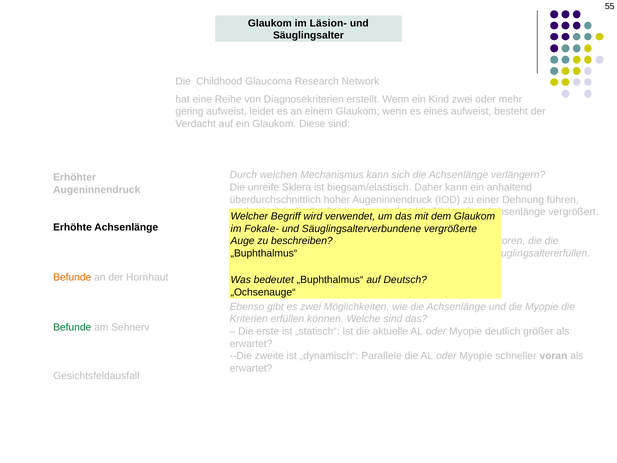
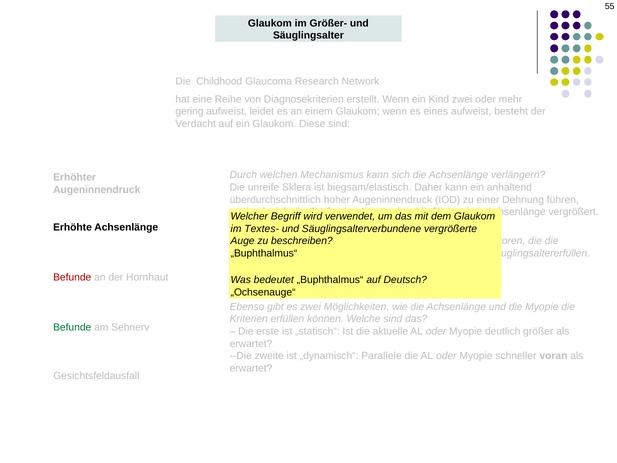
Läsion-: Läsion- -> Größer- (328, 23)
Fokale-: Fokale- -> Textes- (262, 229)
Befunde colour: orange -> red (72, 277)
